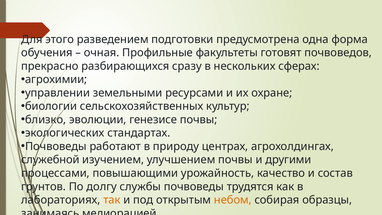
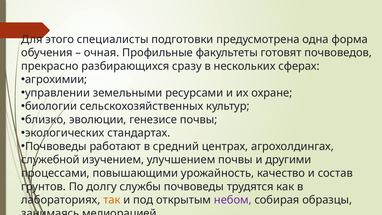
разведением: разведением -> специалисты (113, 39)
природу: природу -> средний (176, 146)
небом colour: orange -> purple (233, 200)
